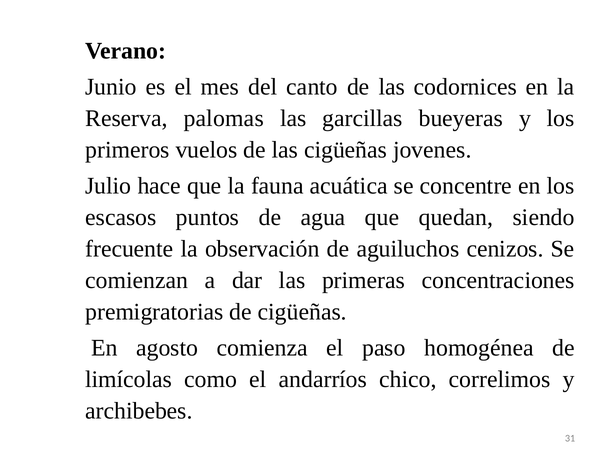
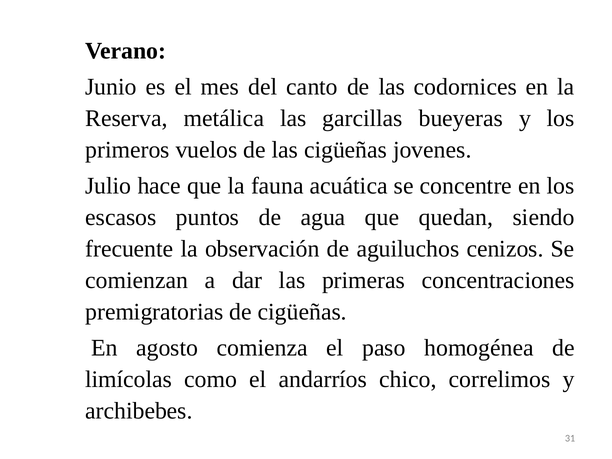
palomas: palomas -> metálica (224, 119)
